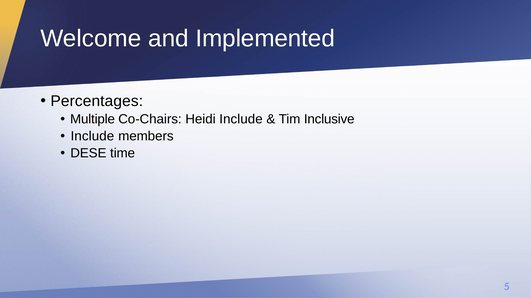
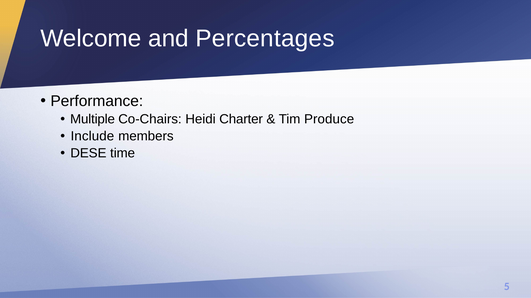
Implemented: Implemented -> Percentages (265, 38)
Percentages: Percentages -> Performance (97, 101)
Heidi Include: Include -> Charter (241, 119)
Inclusive: Inclusive -> Produce (329, 119)
